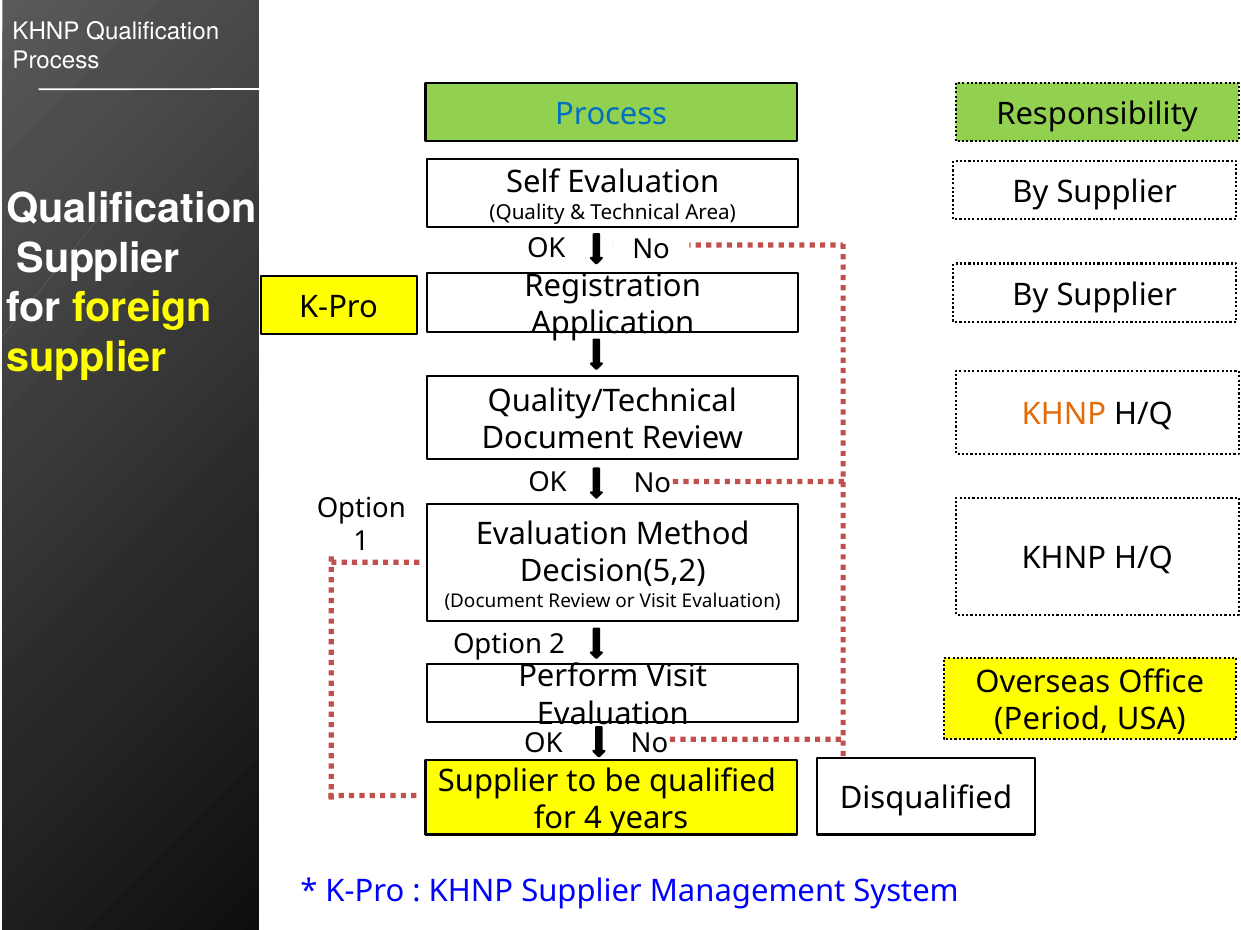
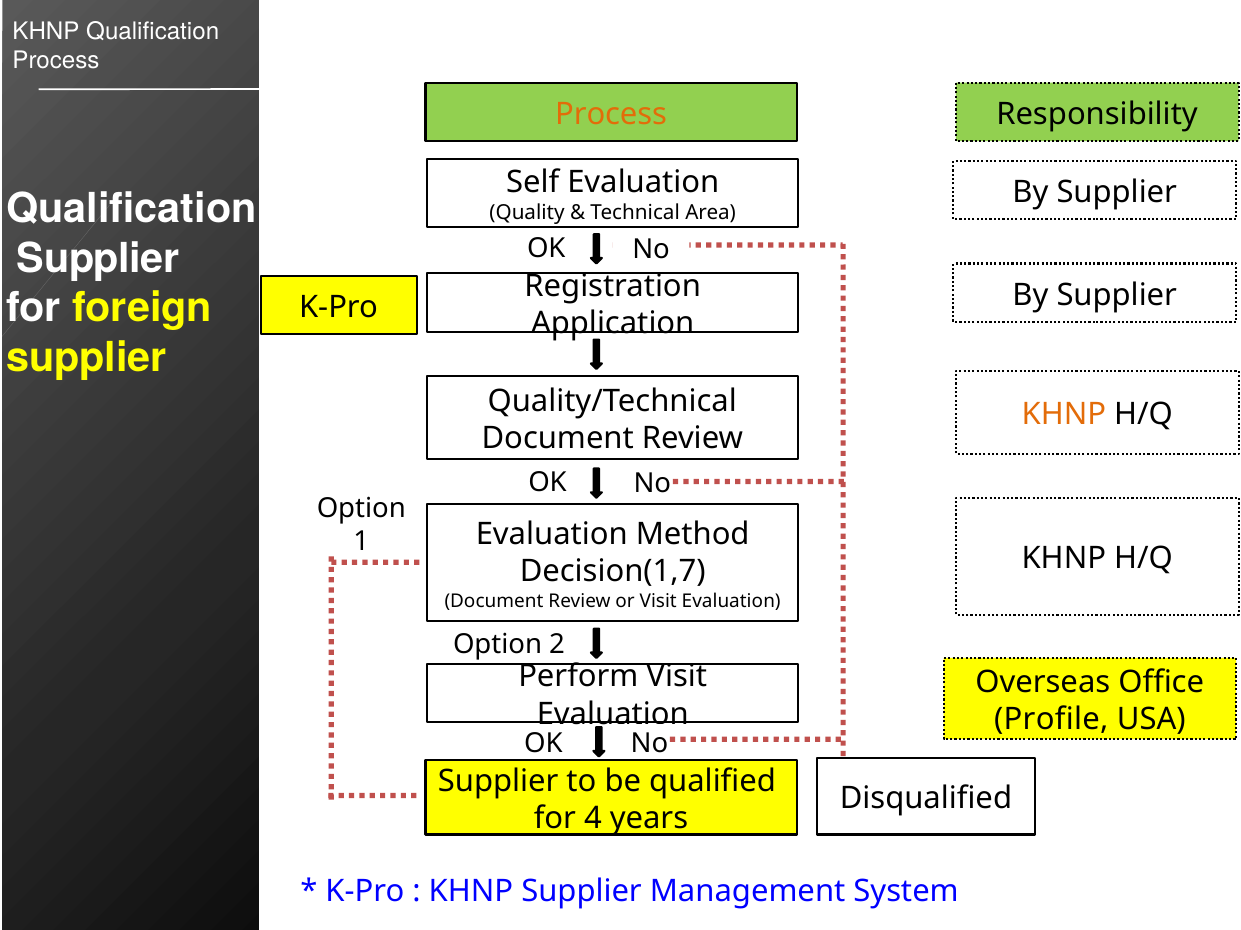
Process colour: blue -> orange (611, 114)
Decision(5,2: Decision(5,2 -> Decision(1,7 (613, 572)
Period: Period -> Profile (1051, 720)
